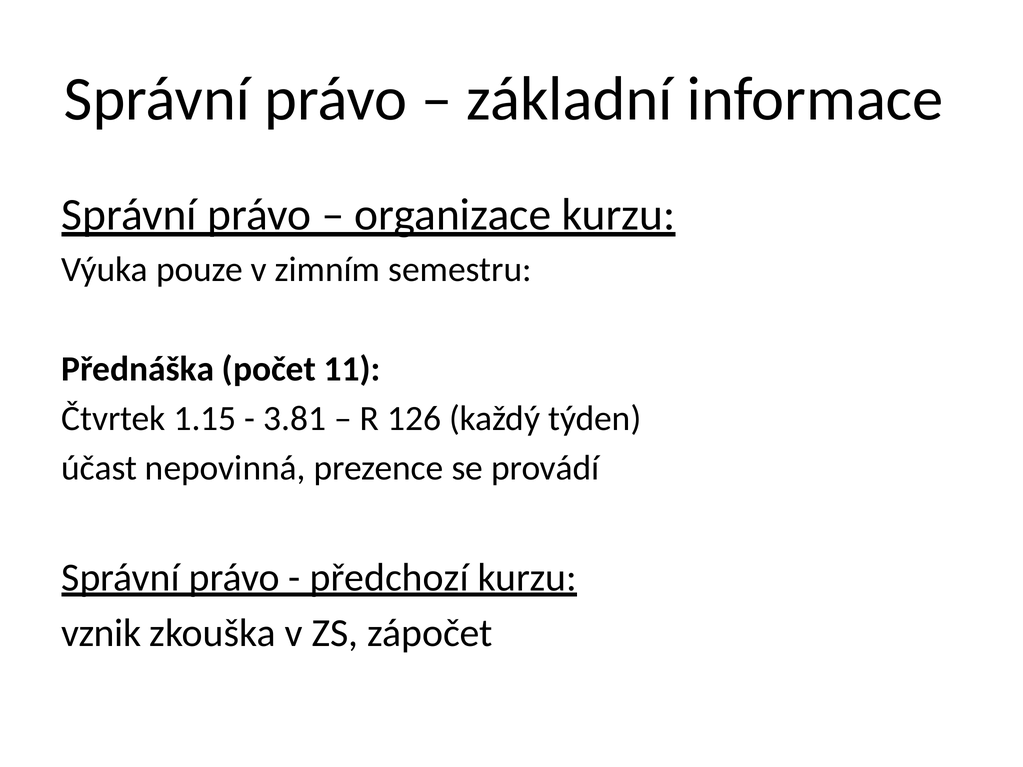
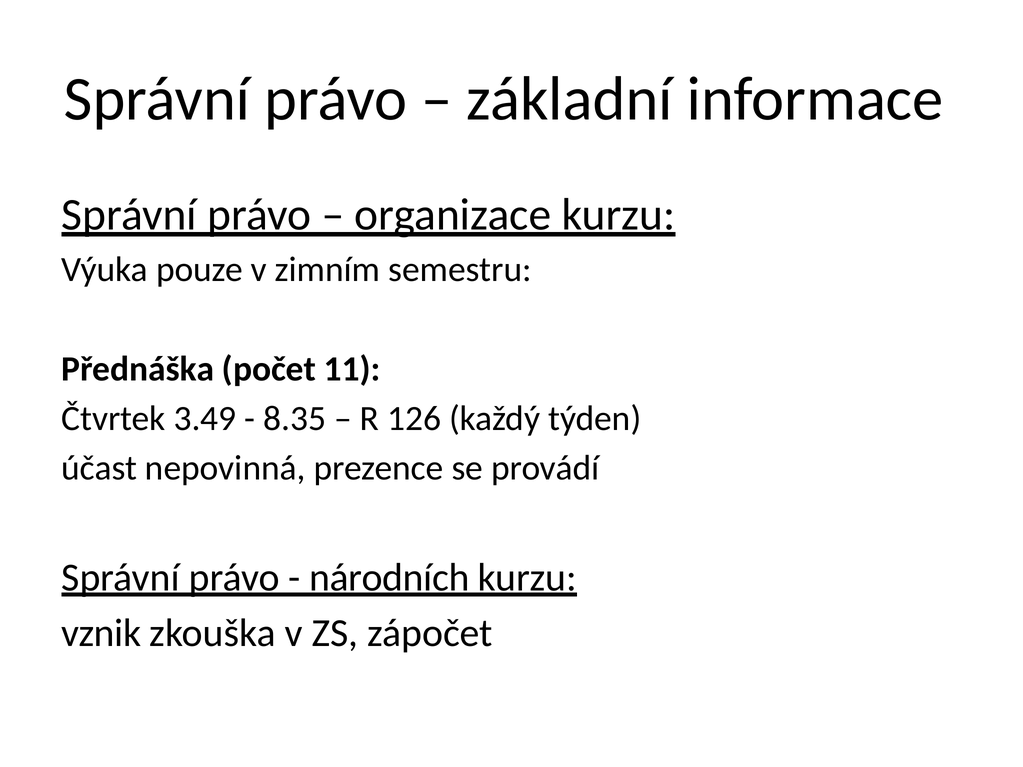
1.15: 1.15 -> 3.49 (205, 419)
3.81: 3.81 -> 8.35 (295, 419)
předchozí: předchozí -> národních (389, 578)
